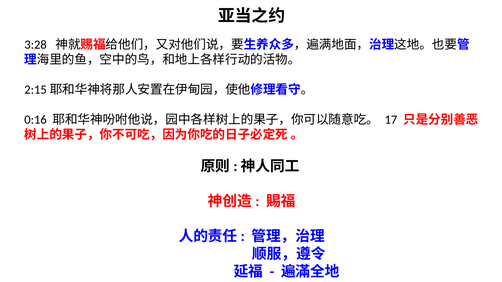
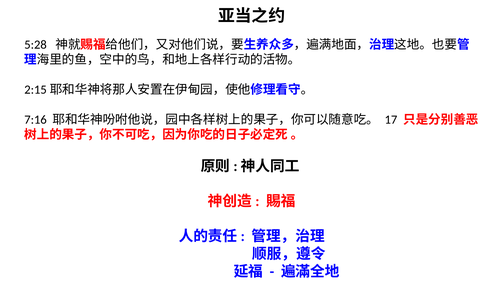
3:28: 3:28 -> 5:28 (36, 45)
0:16: 0:16 -> 7:16 (36, 120)
